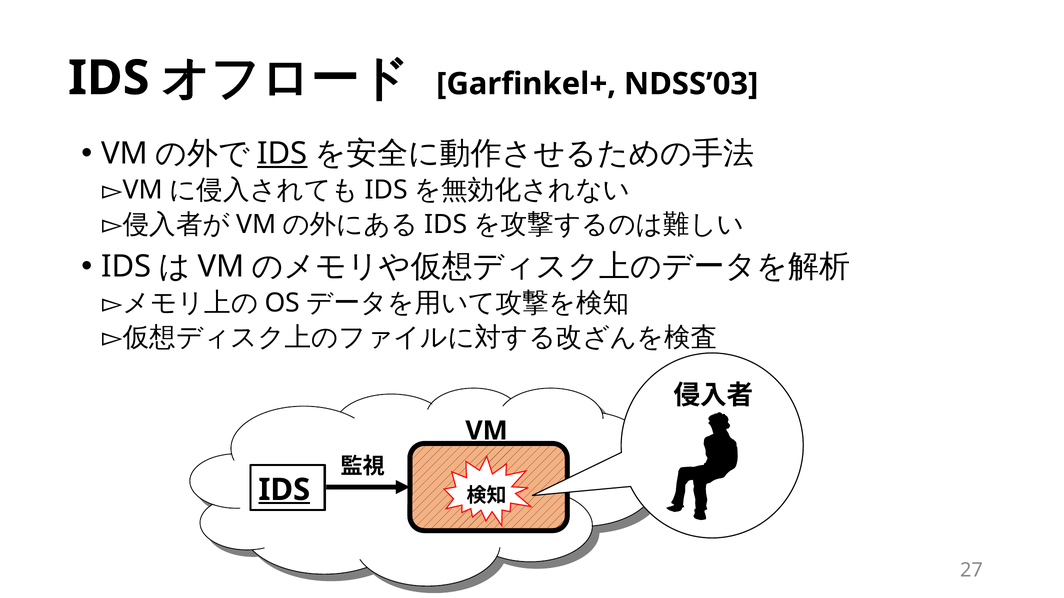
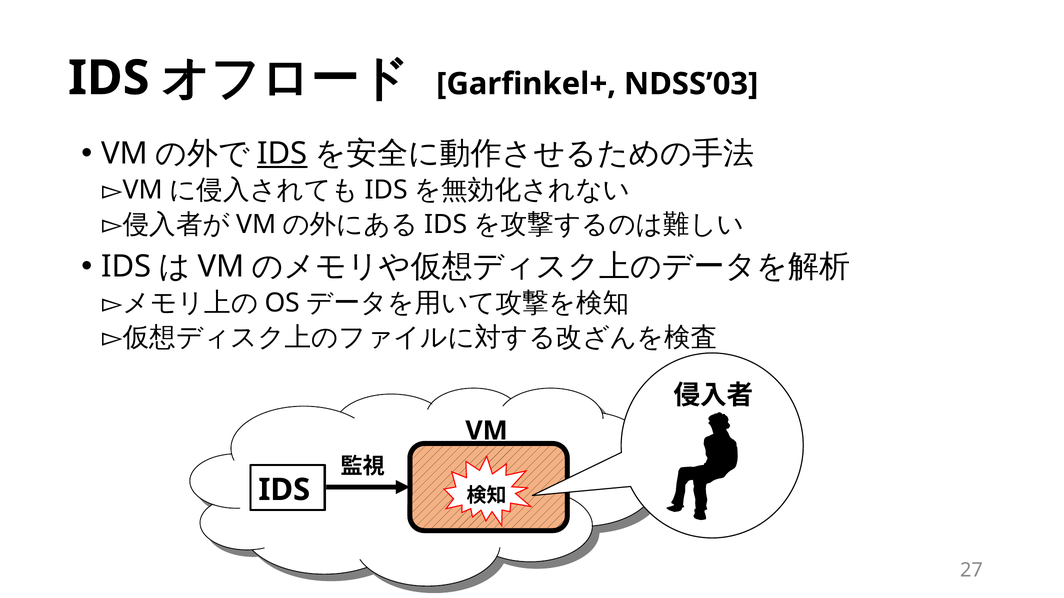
IDS underline: present -> none (284, 490)
